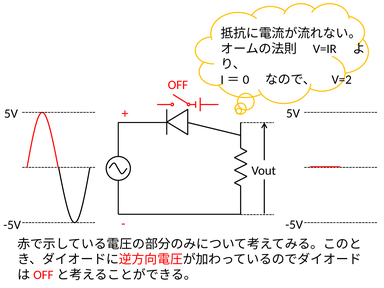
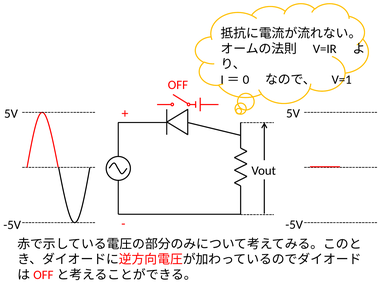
V=2: V=2 -> V=1 (342, 80)
